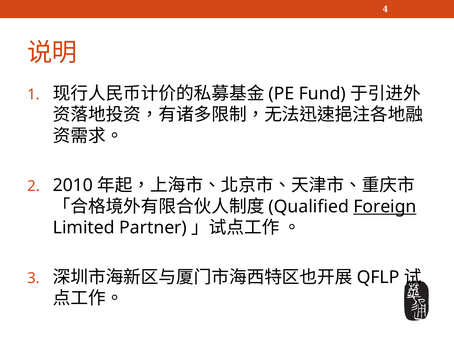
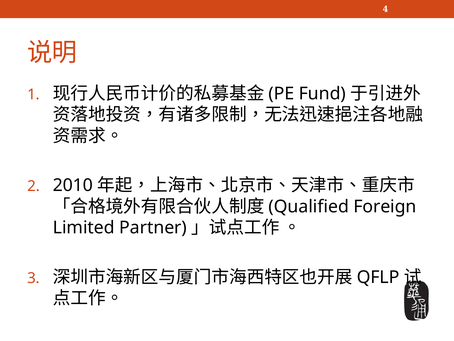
Foreign underline: present -> none (385, 206)
